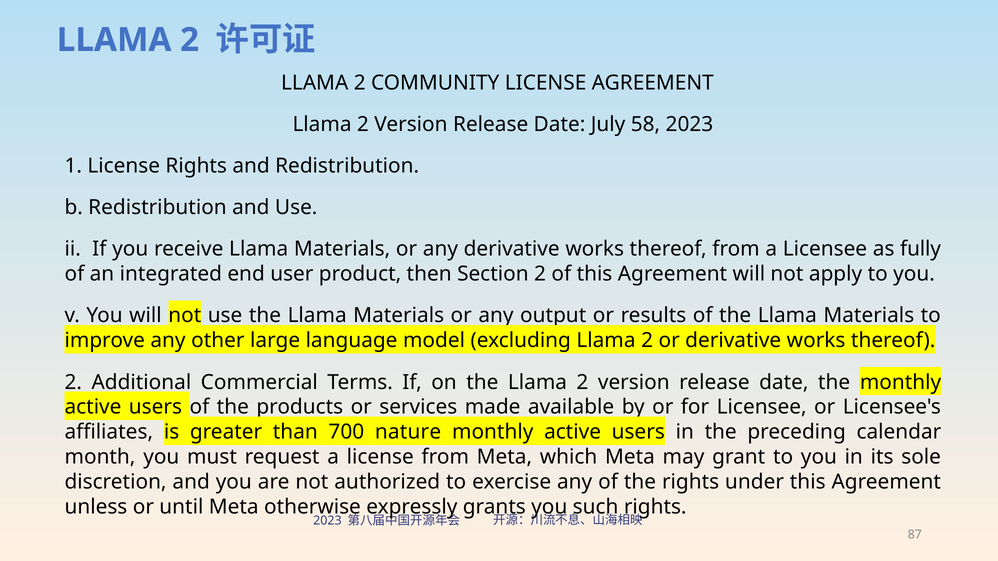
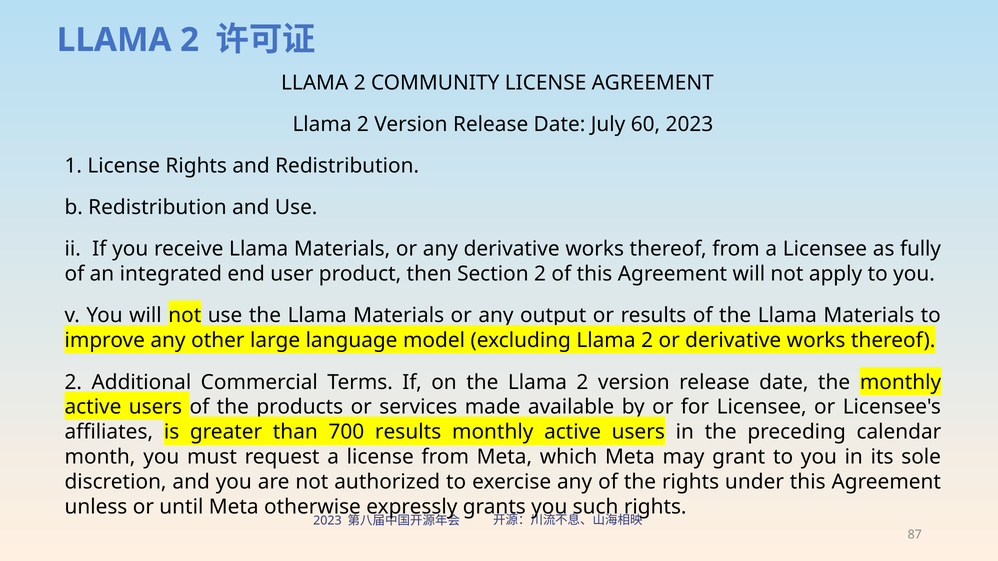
58: 58 -> 60 (645, 124)
700 nature: nature -> results (408, 432)
